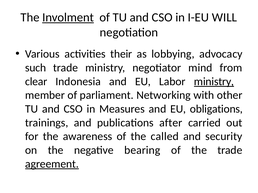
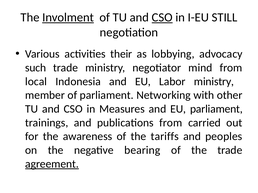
CSO underline: none -> present (162, 17)
WILL: WILL -> STILL (225, 17)
clear: clear -> local (36, 82)
ministry underline: present -> none (214, 82)
EU obligations: obligations -> parliament (216, 109)
publications after: after -> from (171, 123)
called: called -> tariffs (165, 137)
security: security -> peoples (224, 137)
